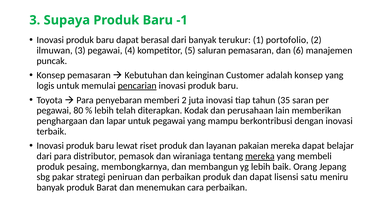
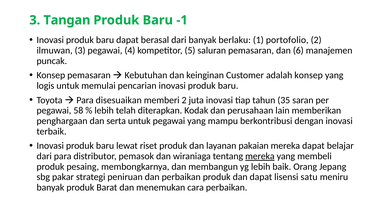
Supaya: Supaya -> Tangan (67, 20)
terukur: terukur -> berlaku (235, 40)
pencarian underline: present -> none (137, 86)
penyebaran: penyebaran -> disesuaikan (119, 100)
80: 80 -> 58 (78, 110)
lapar: lapar -> serta (116, 121)
